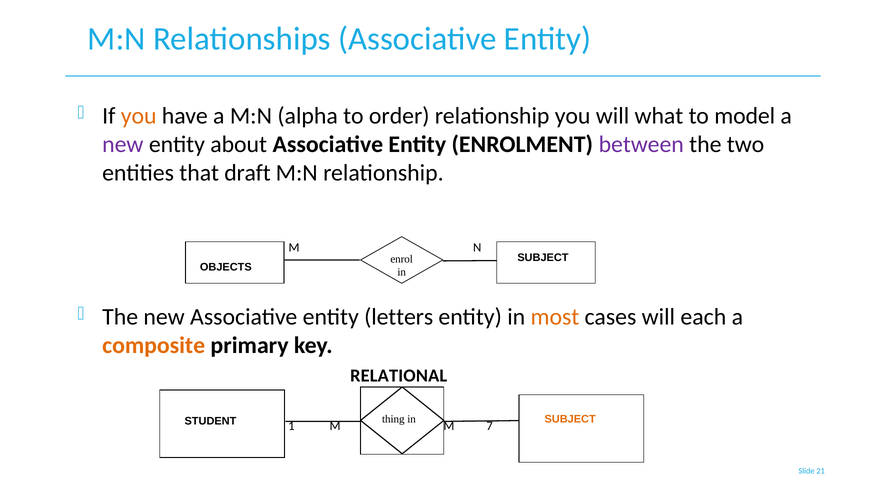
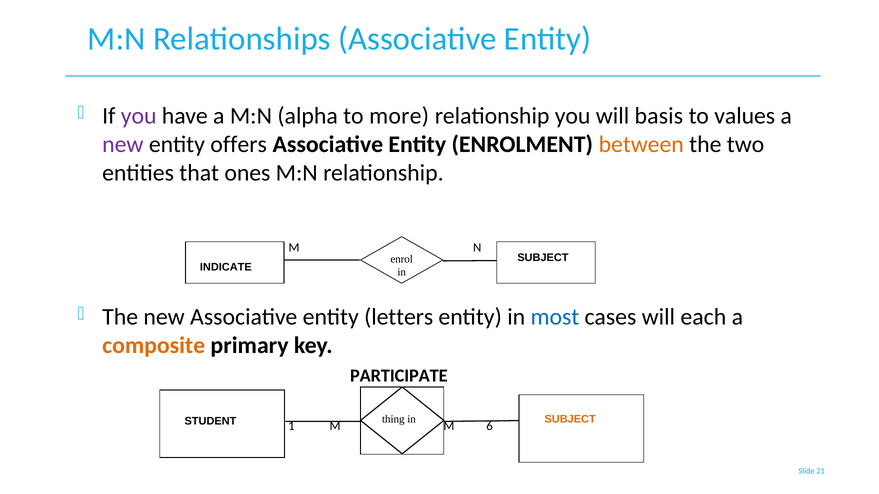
you colour: orange -> purple (139, 116)
order: order -> more (399, 116)
what: what -> basis (659, 116)
model: model -> values (745, 116)
about: about -> offers (239, 144)
between colour: purple -> orange (641, 144)
draft: draft -> ones (247, 173)
OBJECTS: OBJECTS -> INDICATE (226, 267)
most colour: orange -> blue (555, 317)
RELATIONAL: RELATIONAL -> PARTICIPATE (399, 376)
7: 7 -> 6 (490, 426)
